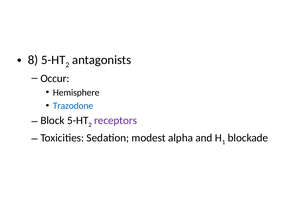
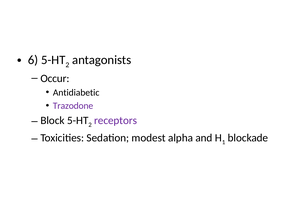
8: 8 -> 6 (33, 60)
Hemisphere: Hemisphere -> Antidiabetic (76, 93)
Trazodone colour: blue -> purple (73, 106)
